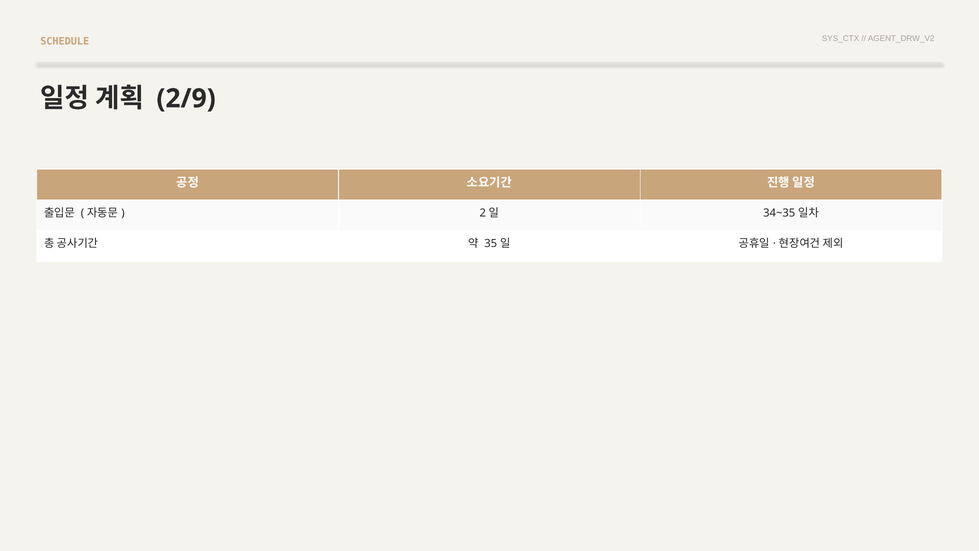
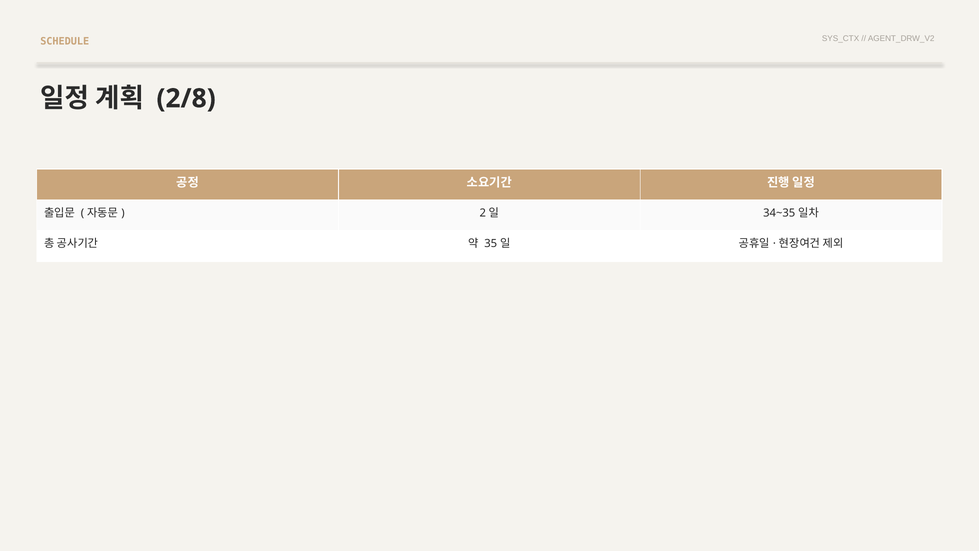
2/9: 2/9 -> 2/8 (186, 98)
